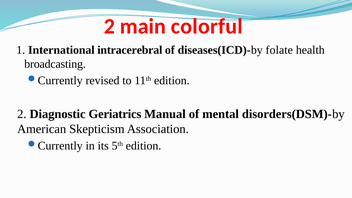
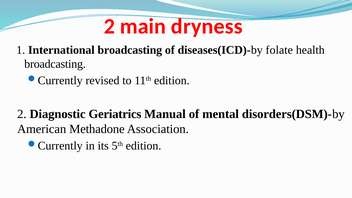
colorful: colorful -> dryness (207, 26)
International intracerebral: intracerebral -> broadcasting (130, 50)
Skepticism: Skepticism -> Methadone (97, 129)
